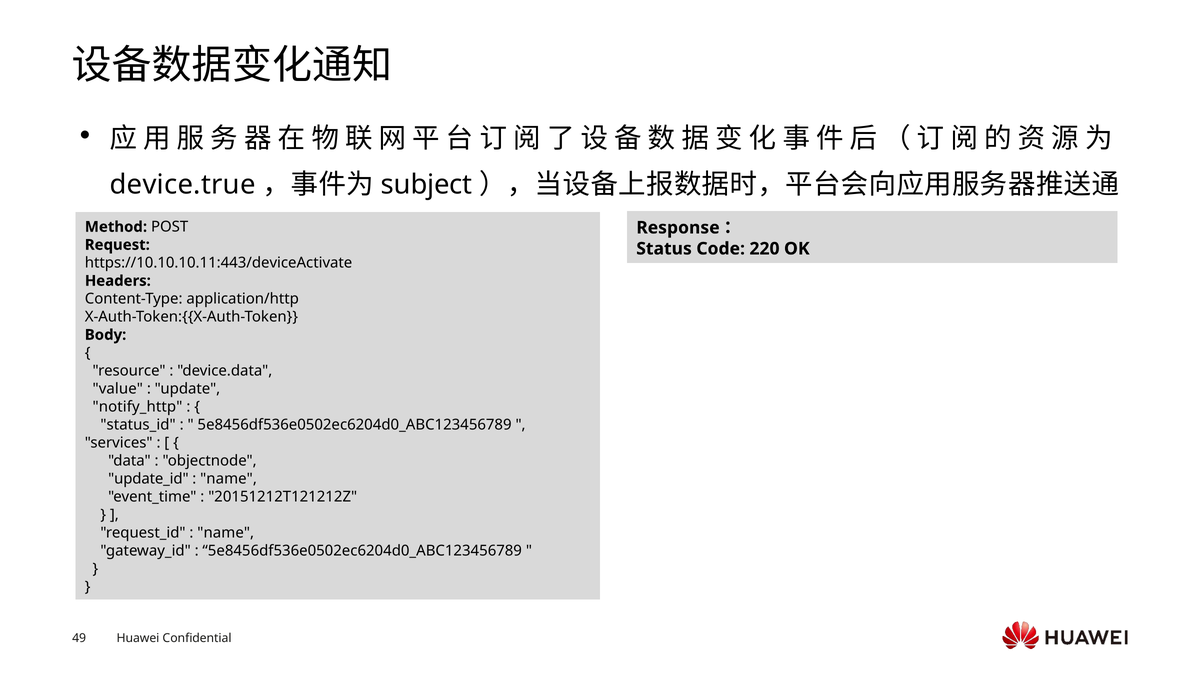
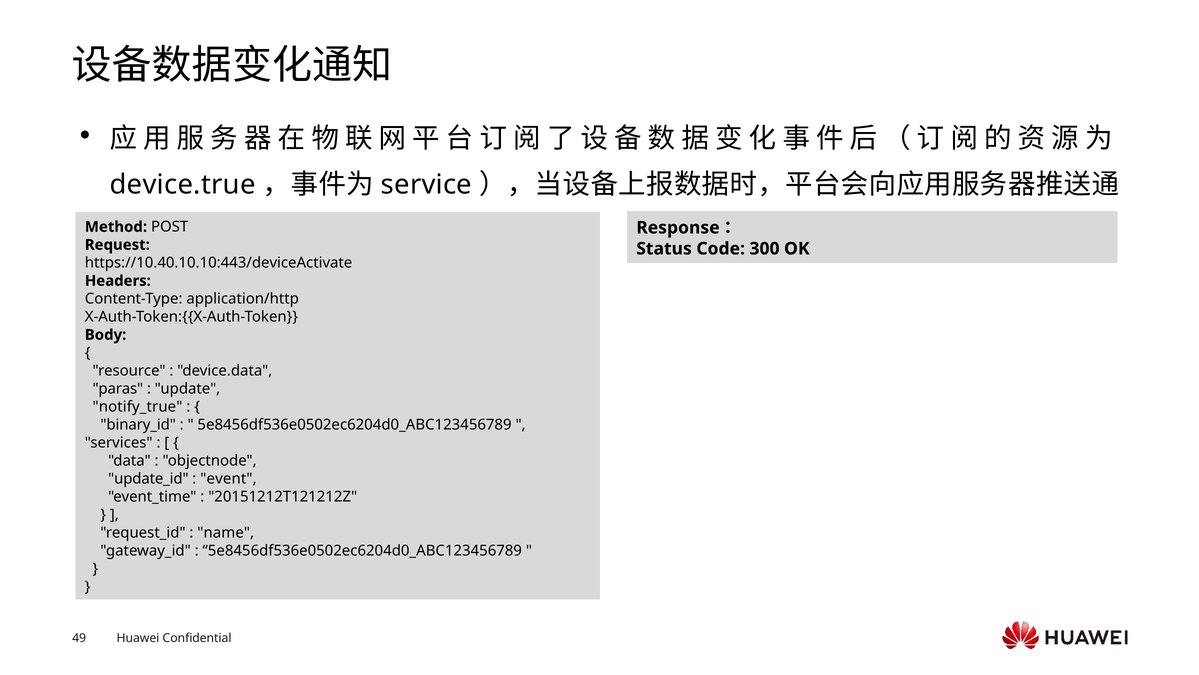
subject: subject -> service (426, 185)
220: 220 -> 300 (765, 248)
https://10.10.10.11:443/deviceActivate: https://10.10.10.11:443/deviceActivate -> https://10.40.10.10:443/deviceActivate (219, 263)
value: value -> paras (118, 389)
notify_http: notify_http -> notify_true (138, 407)
status_id: status_id -> binary_id (138, 424)
name: name -> event (229, 478)
